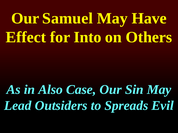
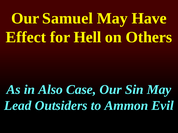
Into: Into -> Hell (88, 37)
Spreads: Spreads -> Ammon (126, 106)
